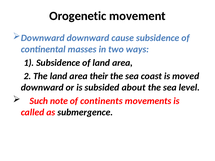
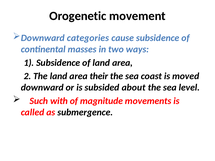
Downward downward: downward -> categories (88, 38)
note: note -> with (59, 101)
continents: continents -> magnitude (102, 101)
